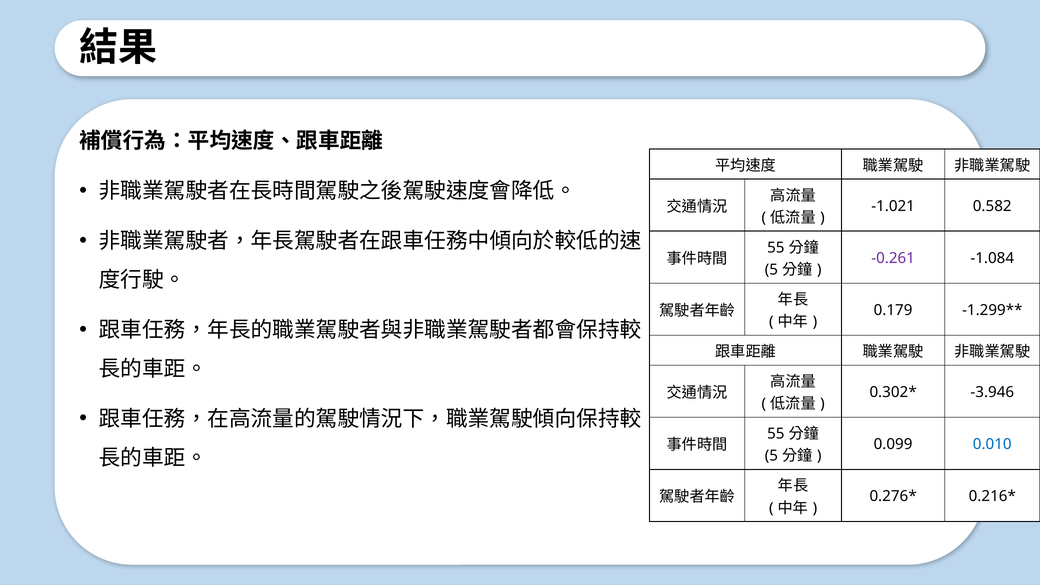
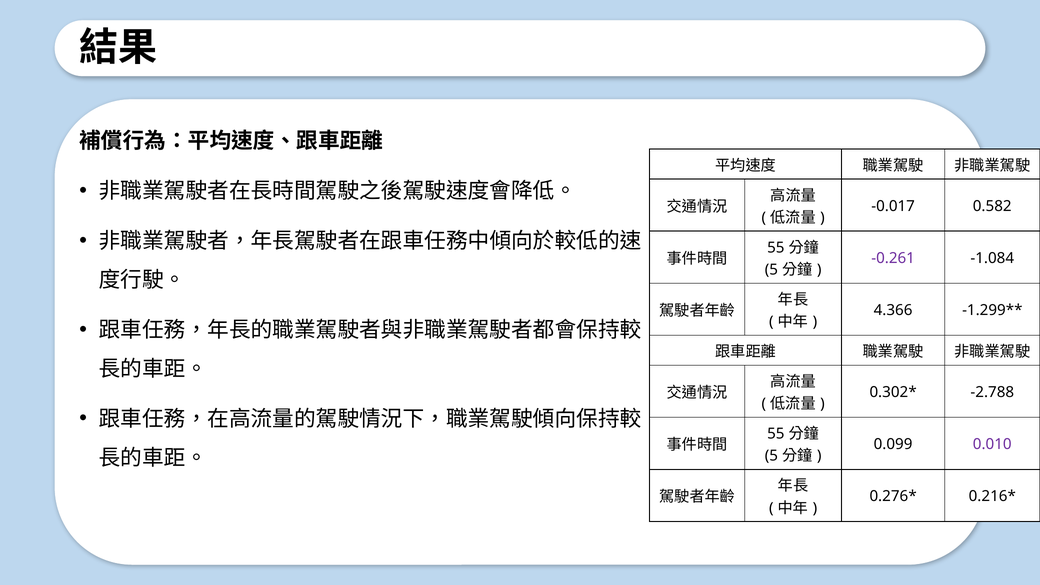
-1.021: -1.021 -> -0.017 (893, 206)
0.179: 0.179 -> 4.366 (893, 310)
-3.946: -3.946 -> -2.788 (992, 392)
0.010 colour: blue -> purple (992, 444)
